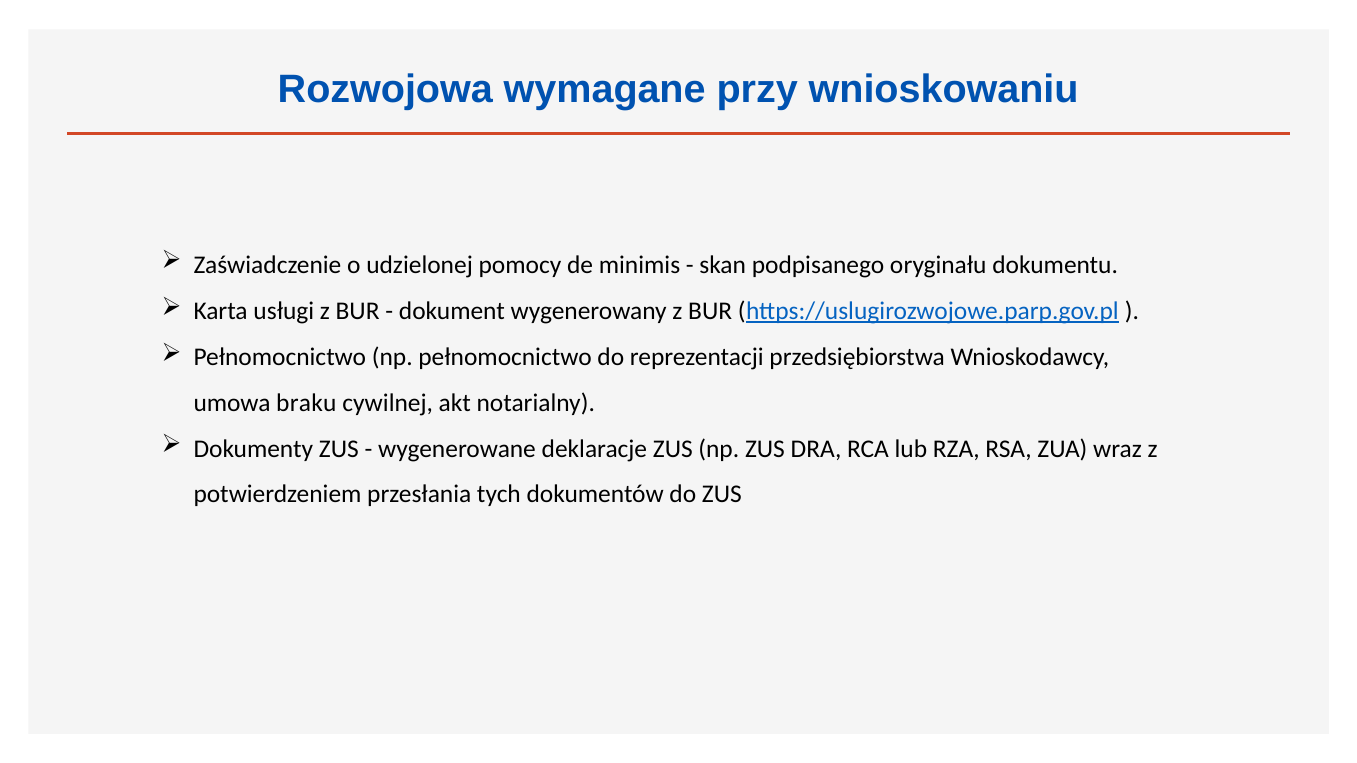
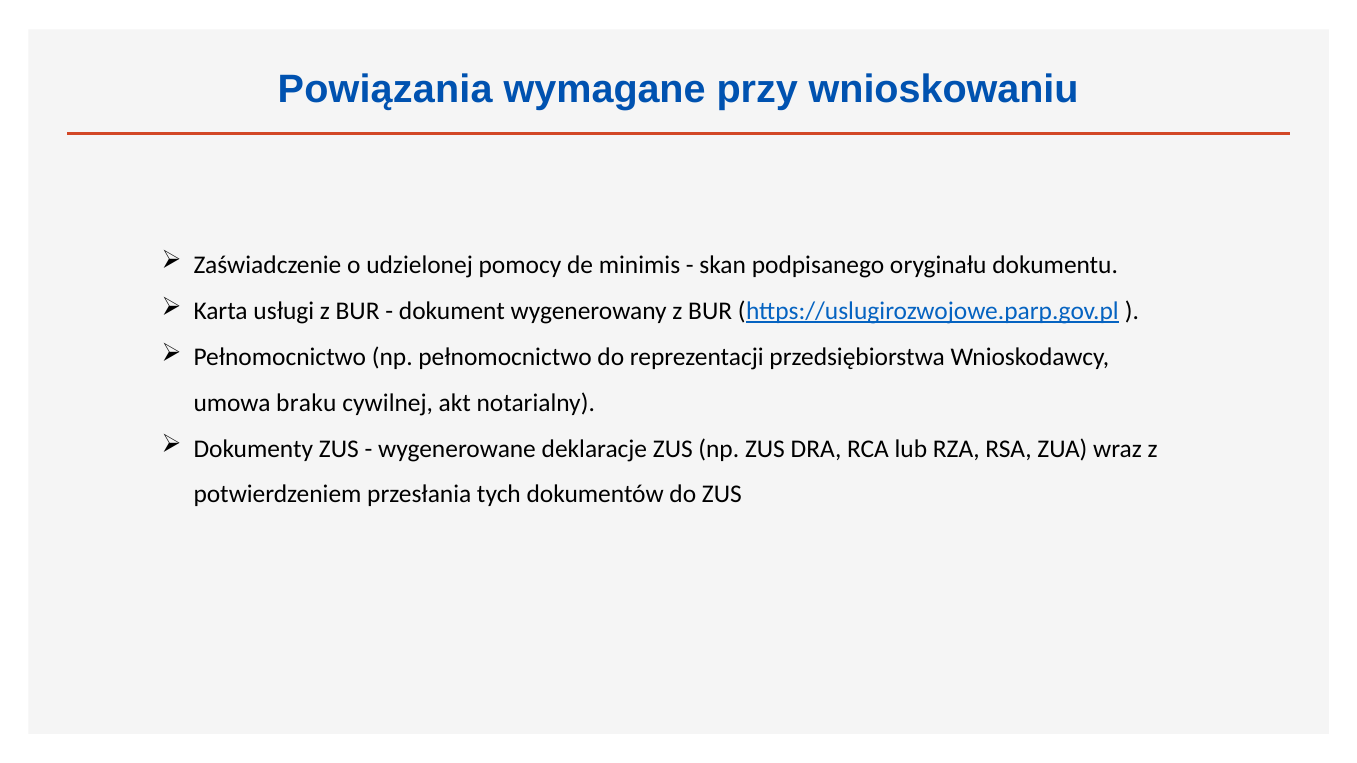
Rozwojowa: Rozwojowa -> Powiązania (385, 89)
